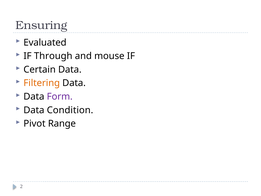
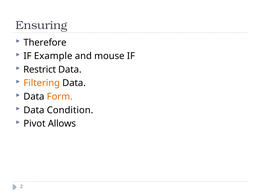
Evaluated: Evaluated -> Therefore (45, 42)
Through: Through -> Example (53, 56)
Certain: Certain -> Restrict (40, 69)
Form colour: purple -> orange (60, 96)
Range: Range -> Allows (62, 124)
